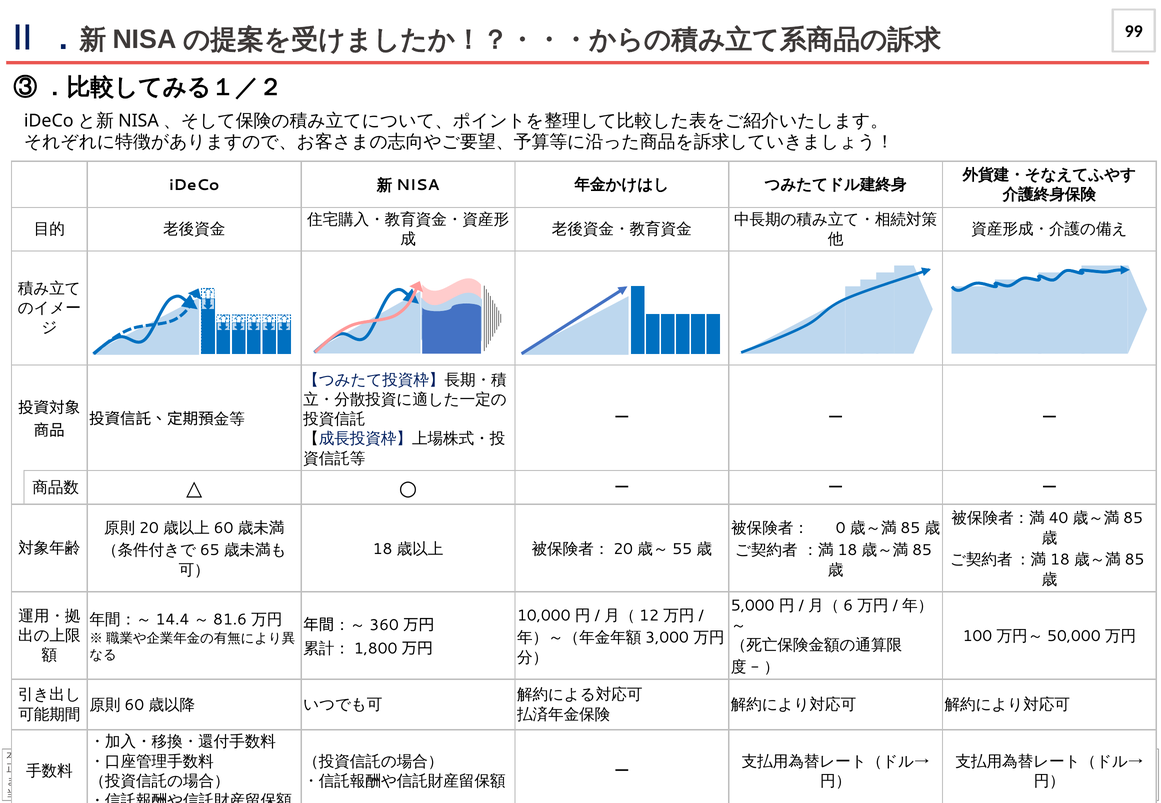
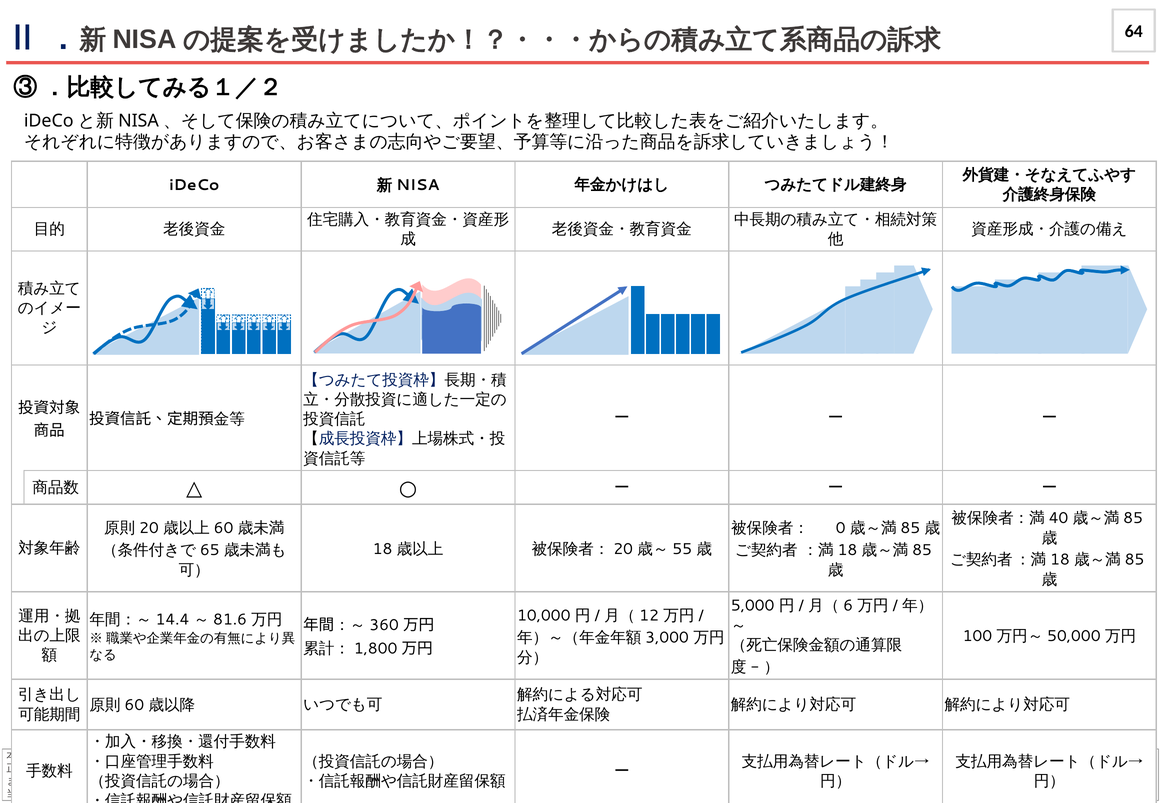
99: 99 -> 64 (1134, 32)
